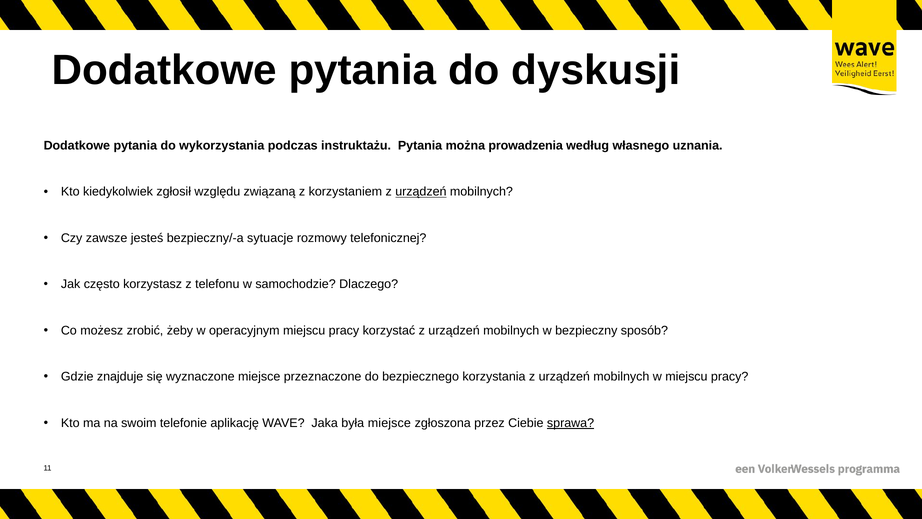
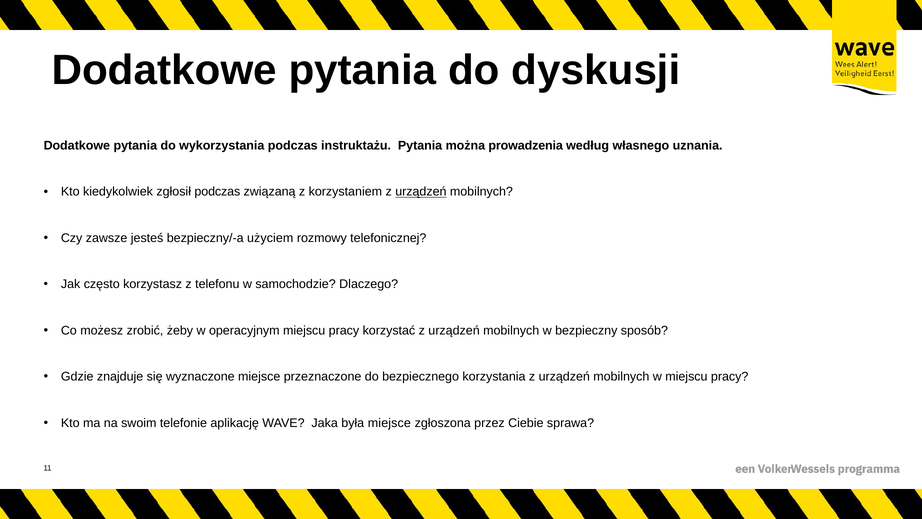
zgłosił względu: względu -> podczas (217, 192)
sytuacje: sytuacje -> użyciem (270, 238)
sprawa underline: present -> none (571, 423)
